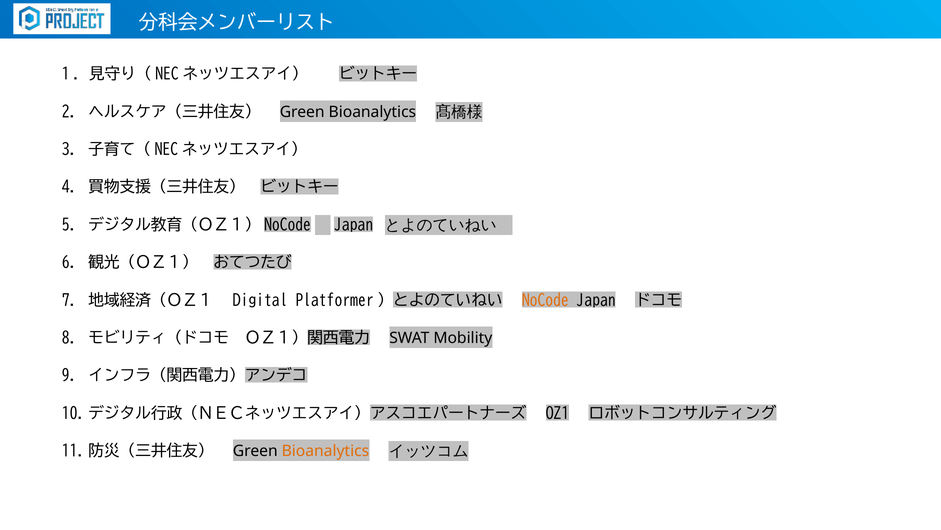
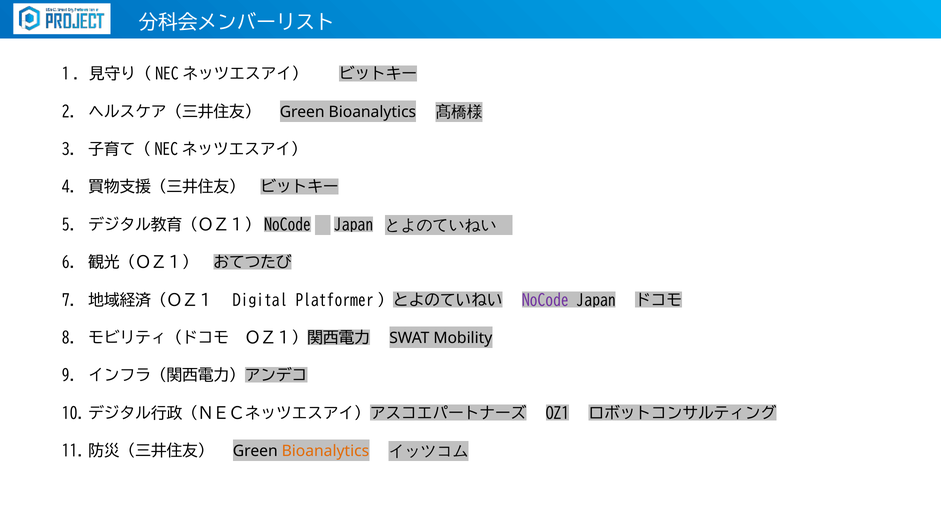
NoCode colour: orange -> purple (545, 300)
